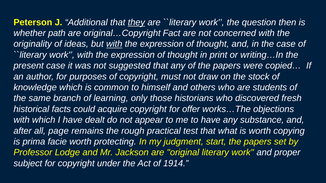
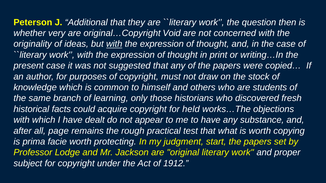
they underline: present -> none (136, 22)
path: path -> very (57, 33)
Fact: Fact -> Void (172, 33)
offer: offer -> held (191, 109)
1914: 1914 -> 1912 (176, 164)
